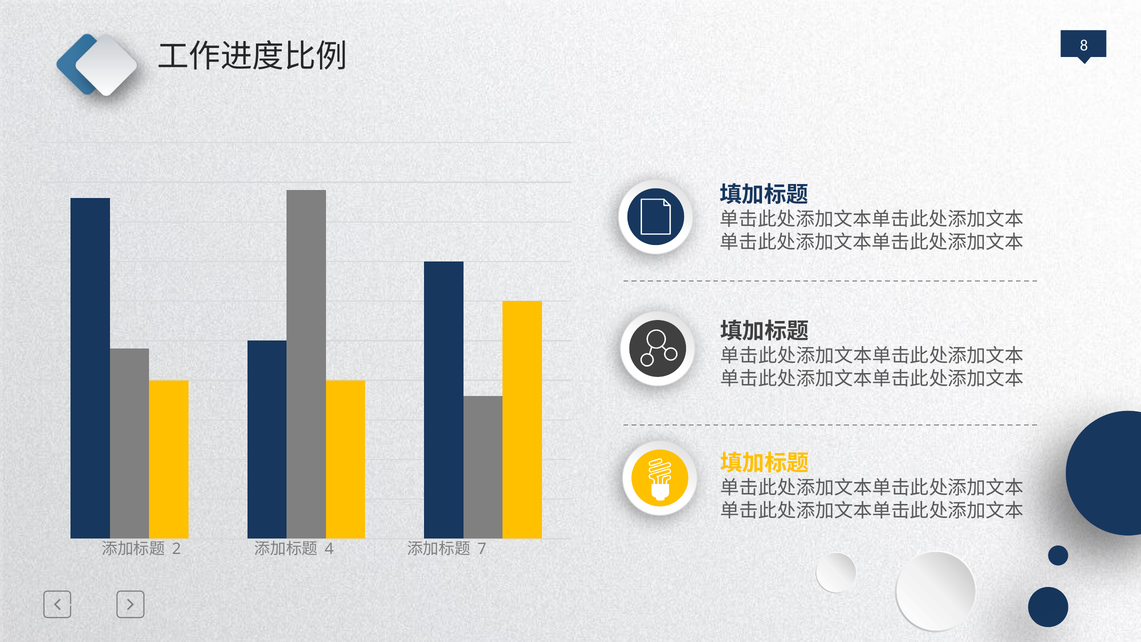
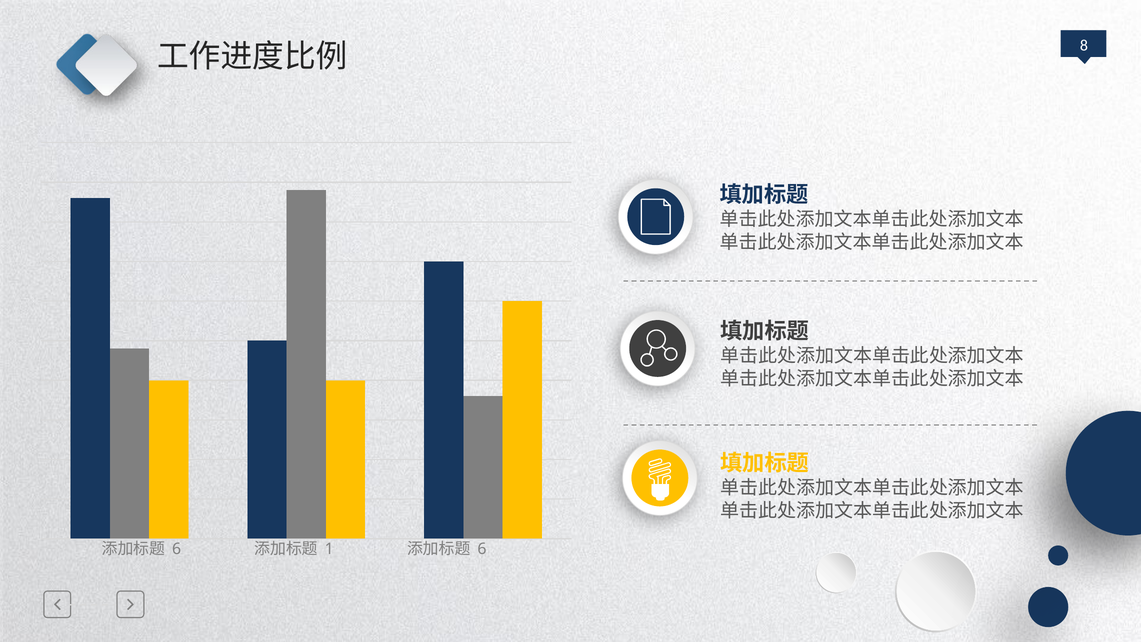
2: 2 -> 6 (177, 549)
4: 4 -> 1 (329, 549)
7: 7 -> 6 (482, 549)
